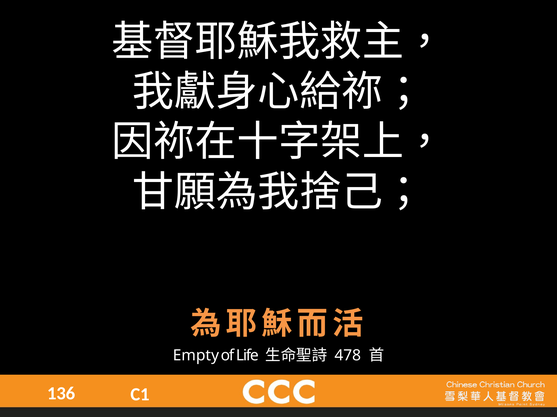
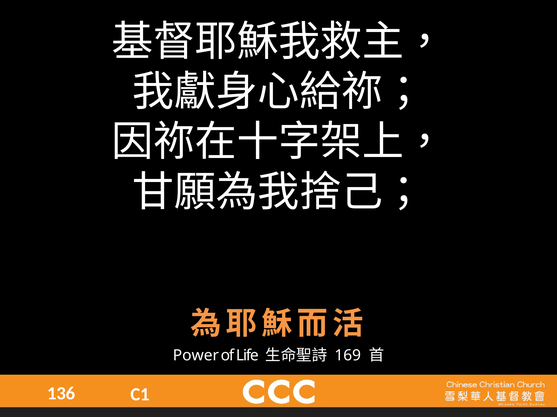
Empty: Empty -> Power (196, 356)
478: 478 -> 169 (348, 356)
